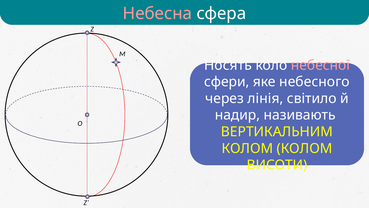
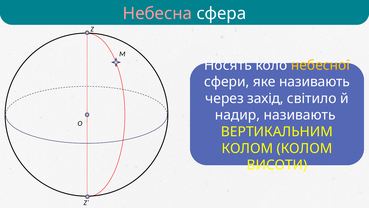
небесної colour: pink -> yellow (320, 65)
яке небесного: небесного -> називають (315, 82)
лінія: лінія -> захід (265, 98)
